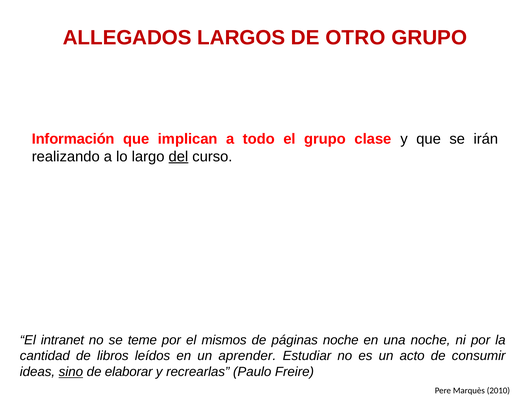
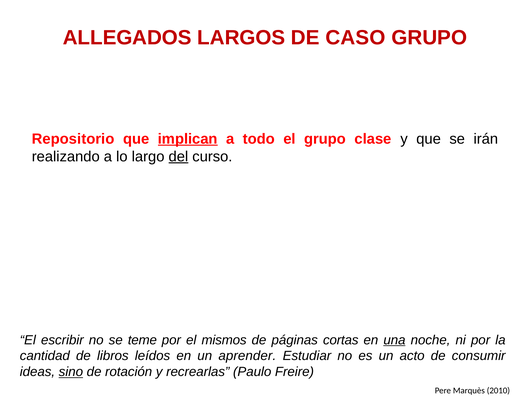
OTRO: OTRO -> CASO (355, 38)
Información: Información -> Repositorio (73, 139)
implican underline: none -> present (188, 139)
intranet: intranet -> escribir (62, 340)
páginas noche: noche -> cortas (341, 340)
una underline: none -> present (394, 340)
elaborar: elaborar -> rotación (129, 371)
